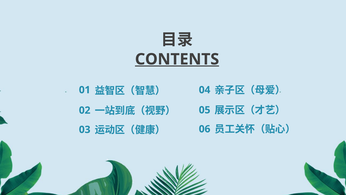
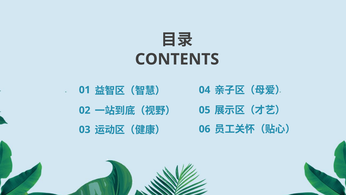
CONTENTS underline: present -> none (177, 59)
